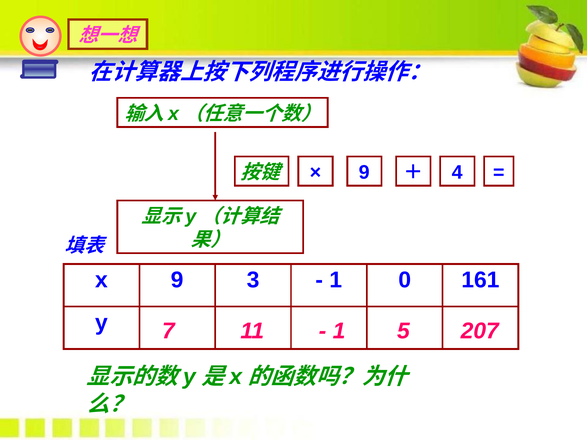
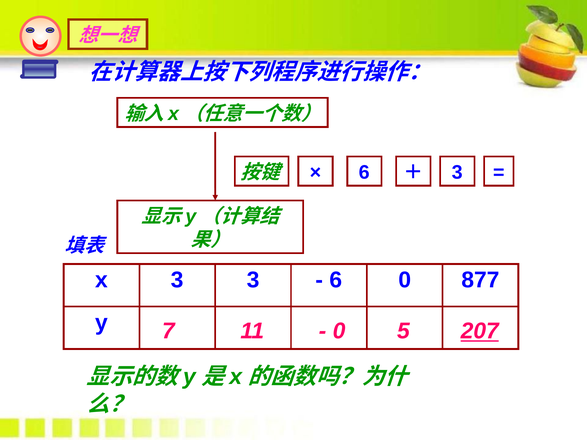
9: 9 -> 6 (364, 173)
4: 4 -> 3 (457, 173)
x 9: 9 -> 3 (177, 280)
1: 1 -> 6 (336, 280)
161: 161 -> 877 (481, 280)
1: 1 -> 0 (339, 331)
207 underline: none -> present (480, 331)
